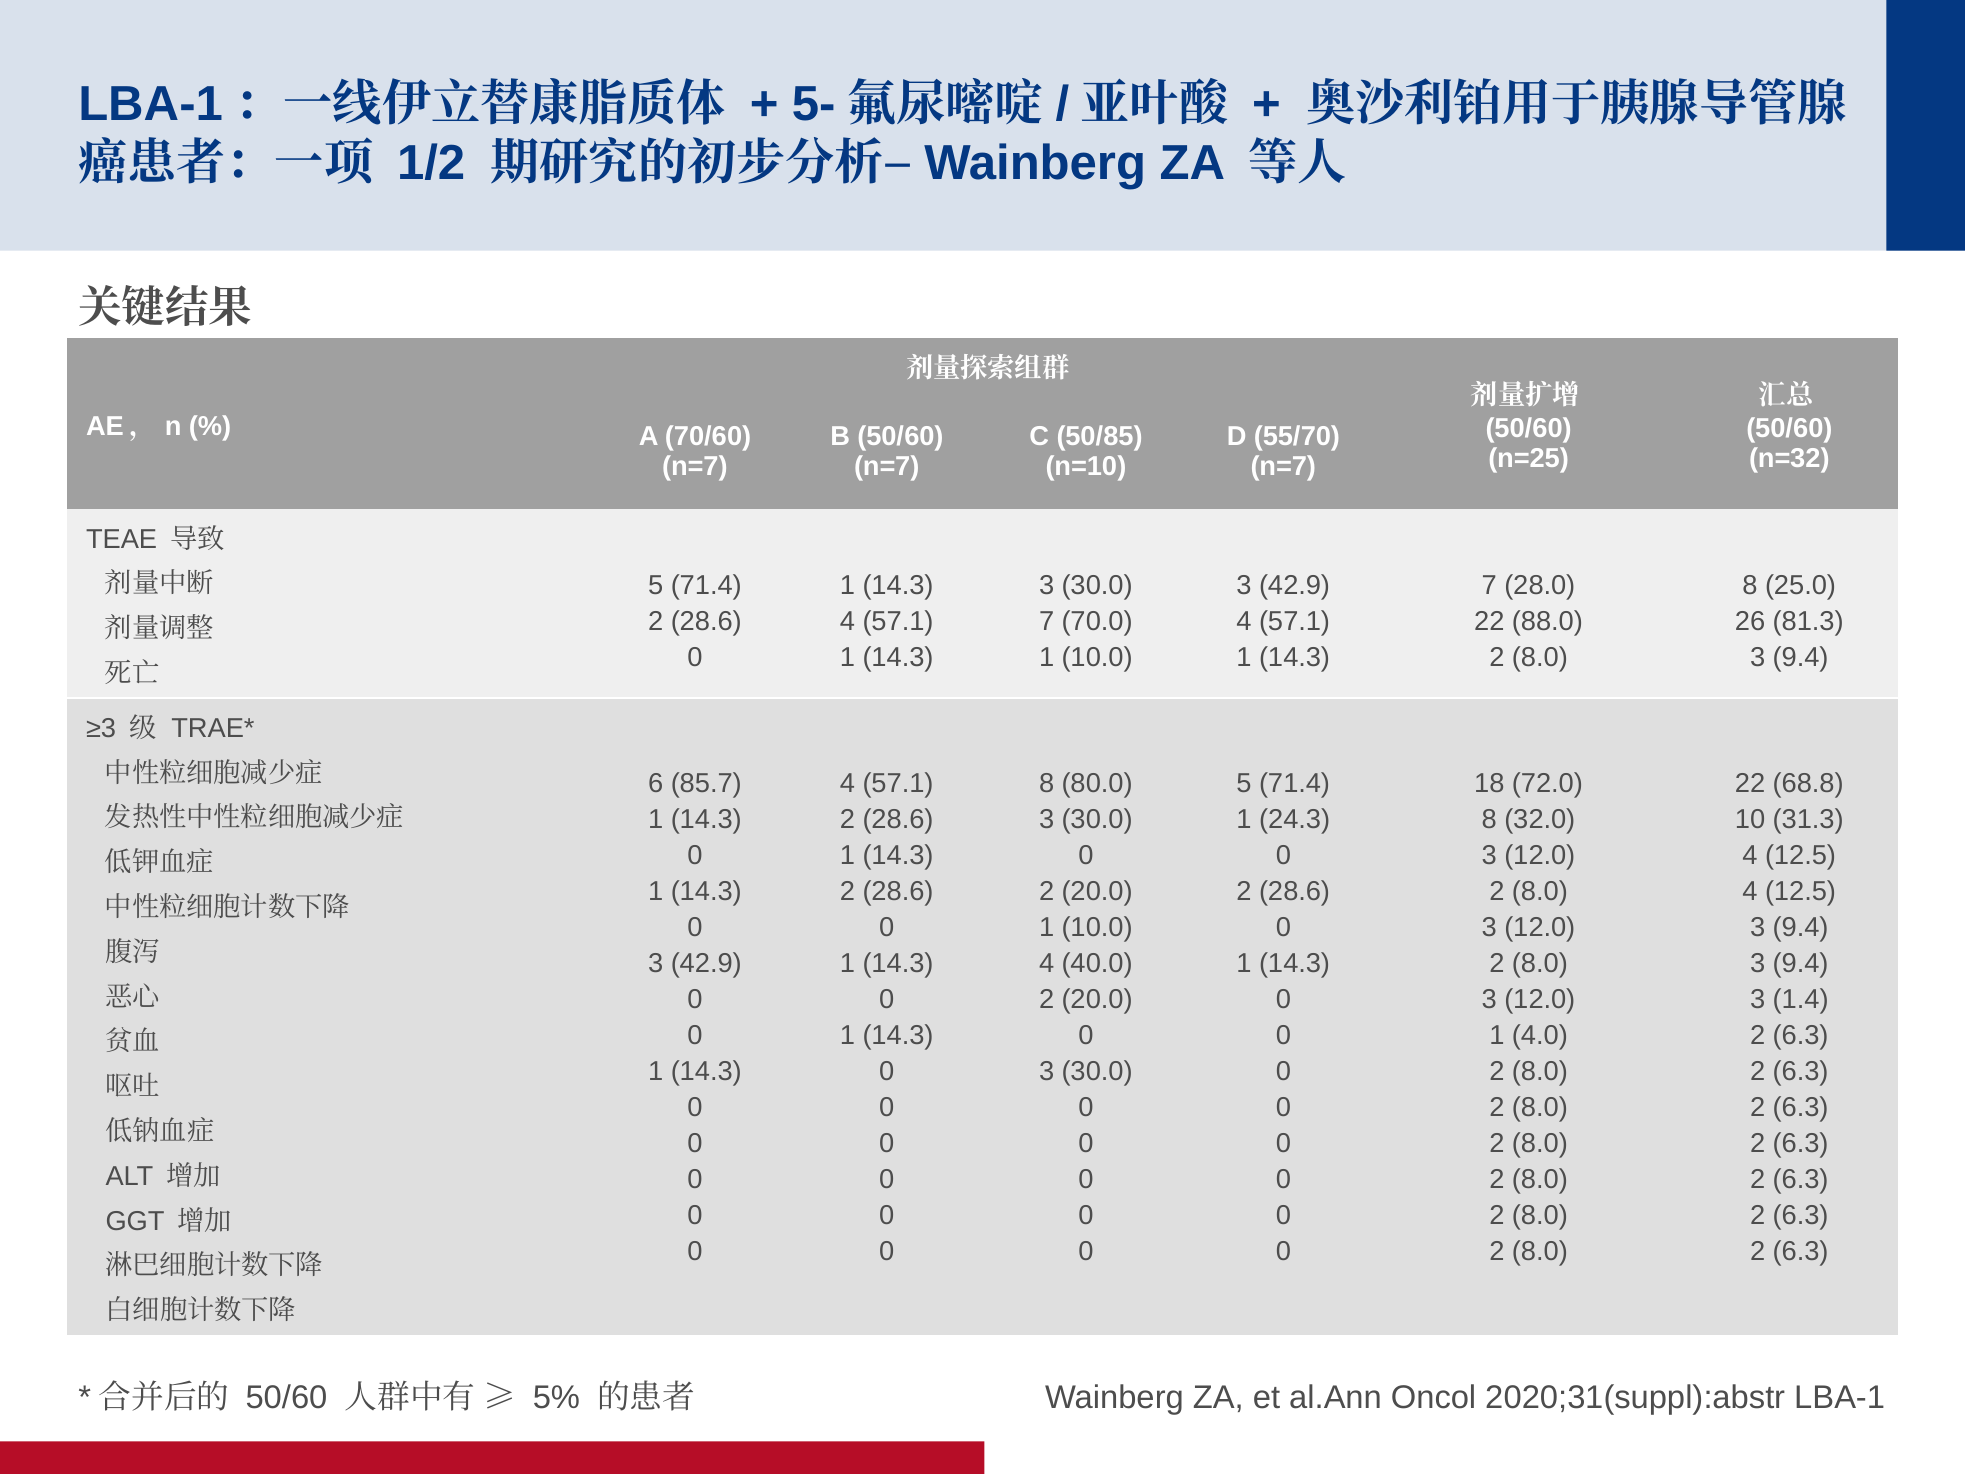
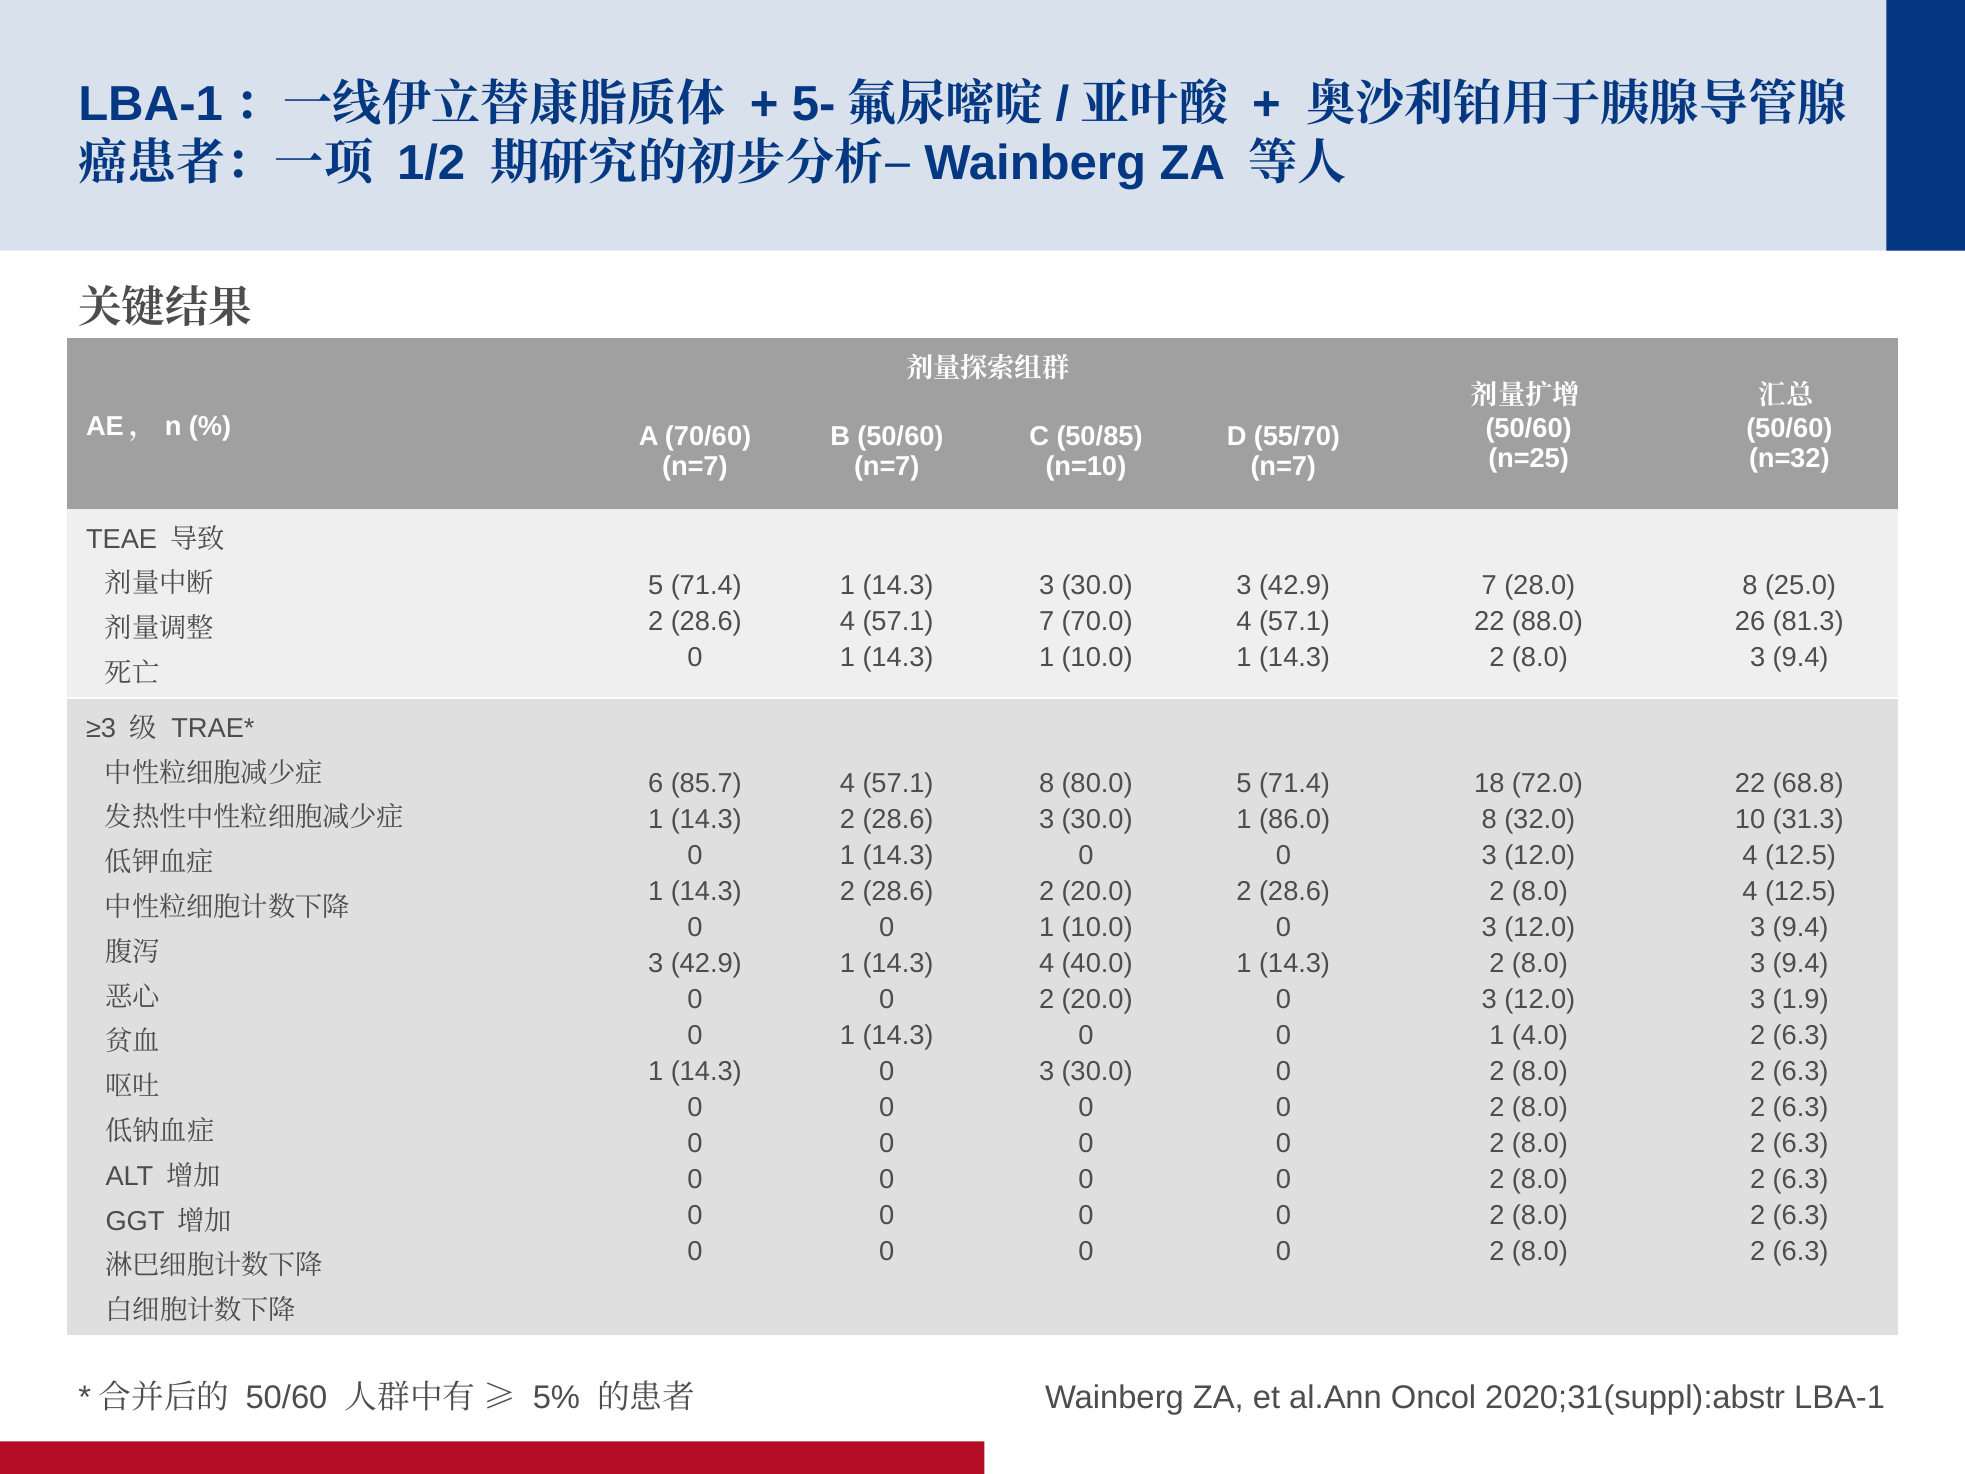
24.3: 24.3 -> 86.0 (1295, 819)
1.4: 1.4 -> 1.9 (1801, 999)
